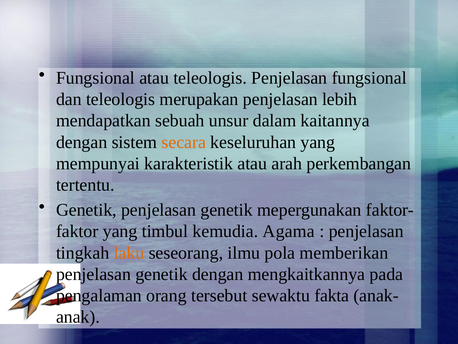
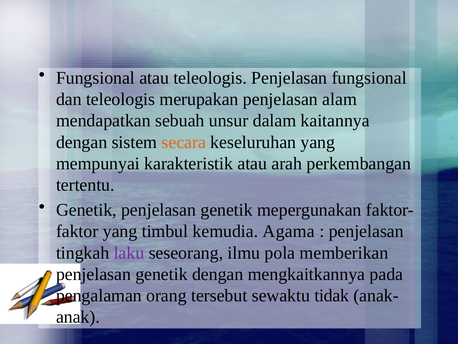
lebih: lebih -> alam (340, 99)
laku colour: orange -> purple (129, 252)
fakta: fakta -> tidak (332, 295)
